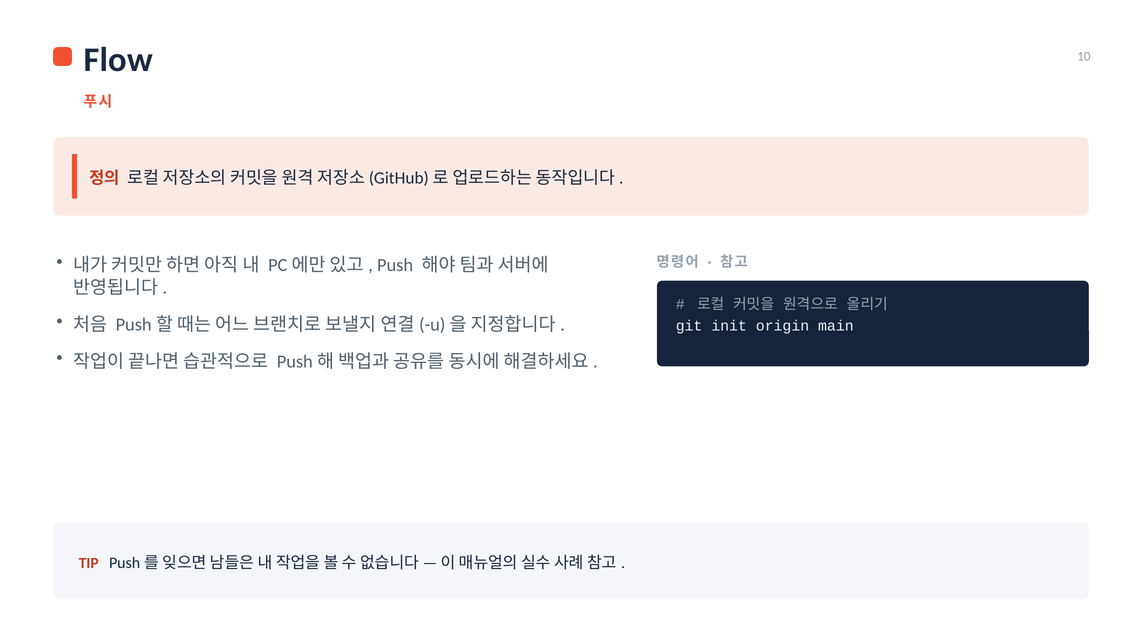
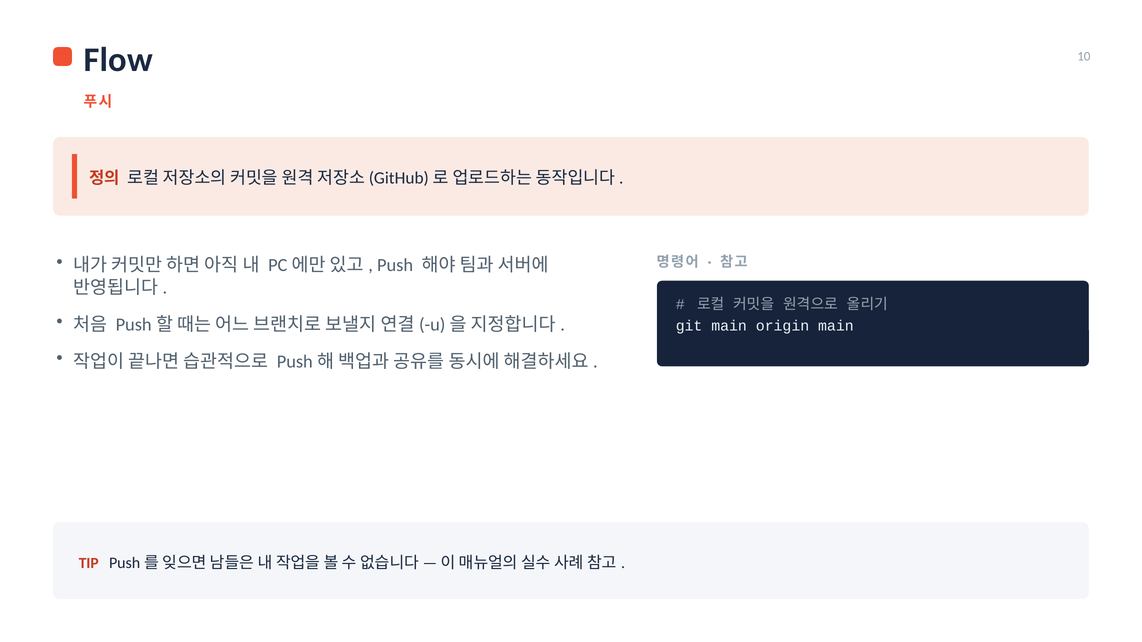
git init: init -> main (729, 326)
